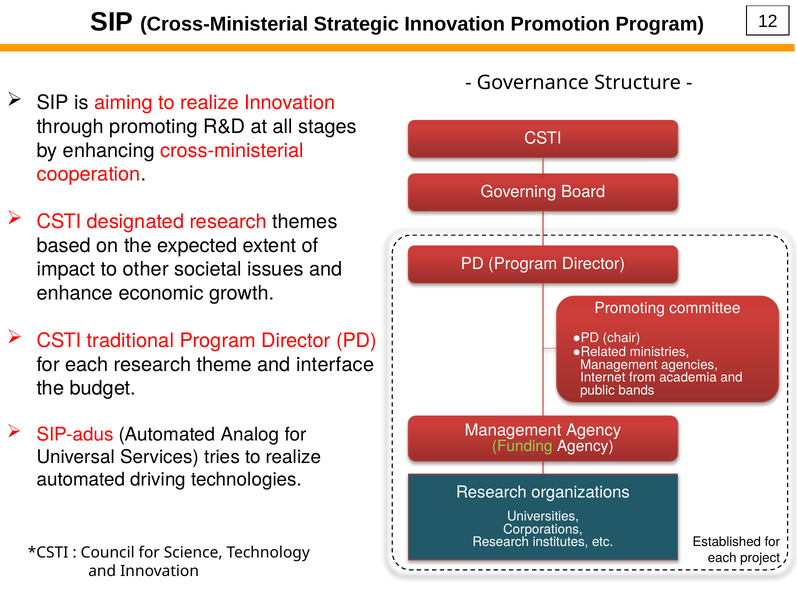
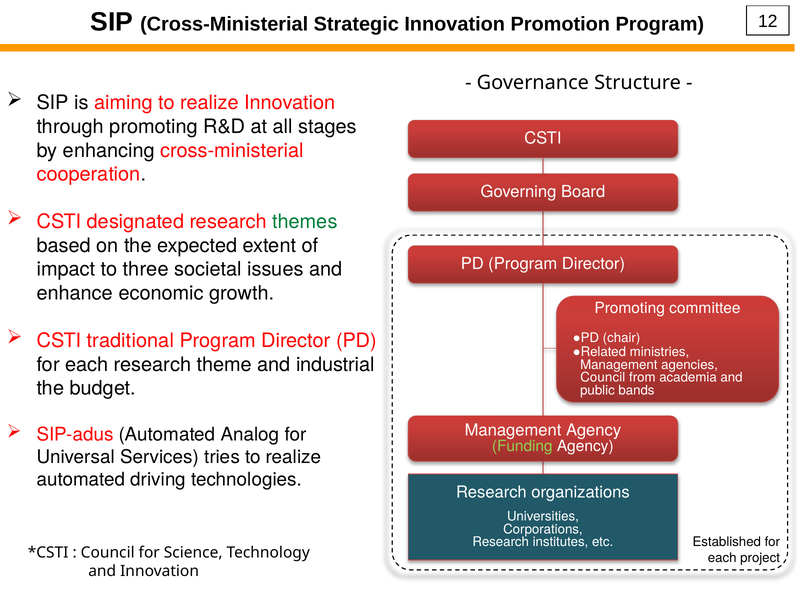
themes colour: black -> green (305, 222)
other: other -> three (146, 270)
interface: interface -> industrial (335, 365)
Internet: Internet -> Council (603, 378)
